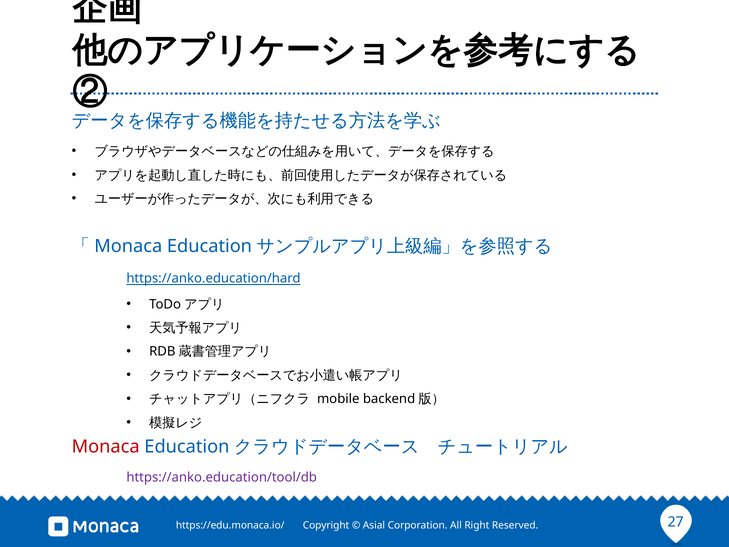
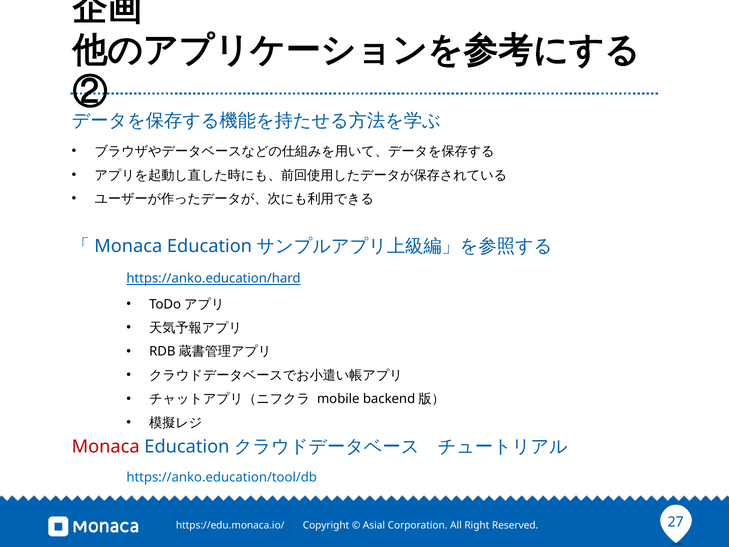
https://anko.education/tool/db colour: purple -> blue (222, 477)
